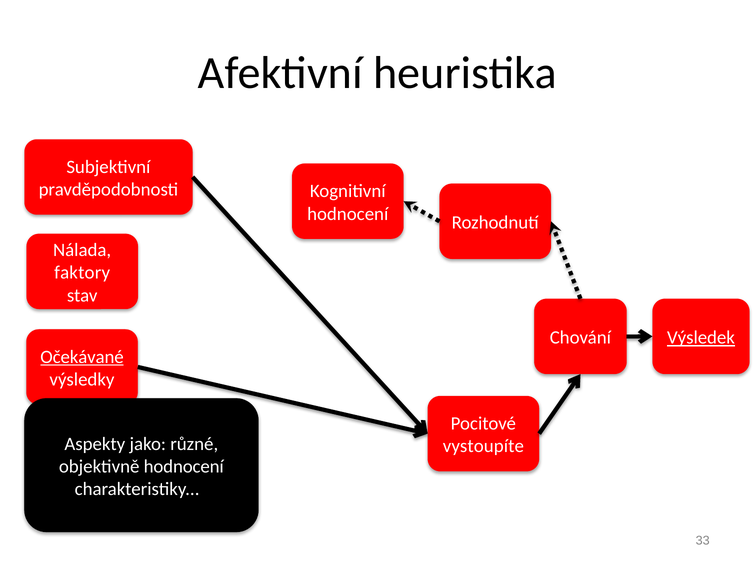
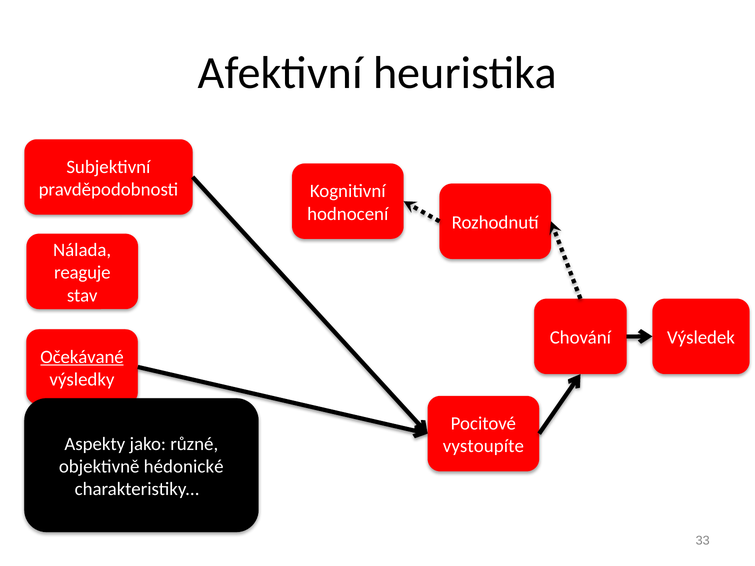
faktory: faktory -> reaguje (82, 273)
Výsledek underline: present -> none (701, 338)
objektivně hodnocení: hodnocení -> hédonické (184, 467)
